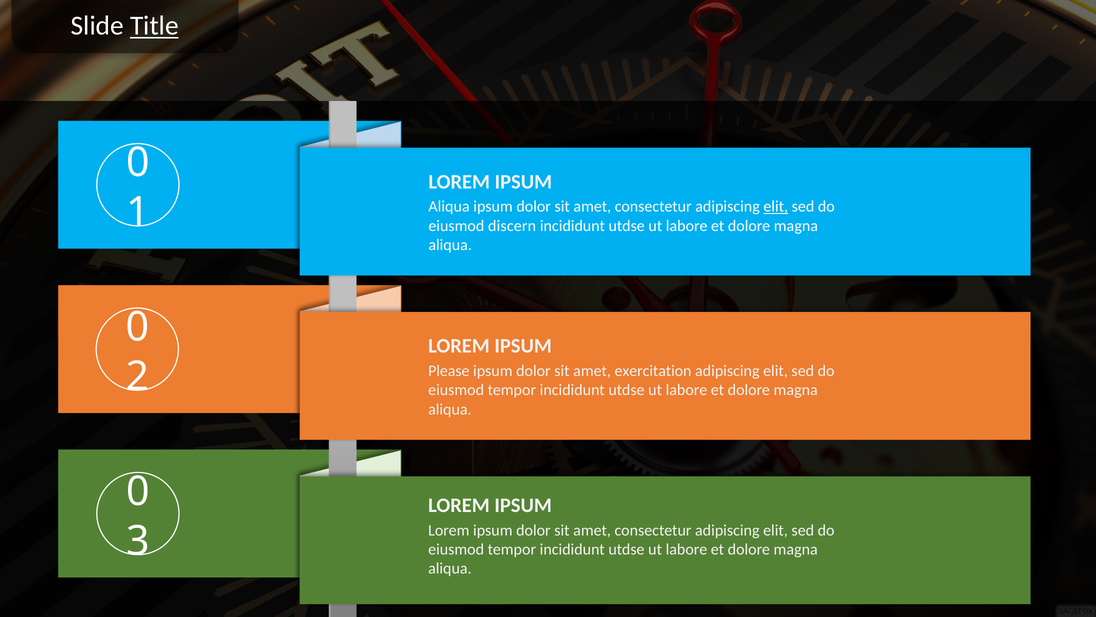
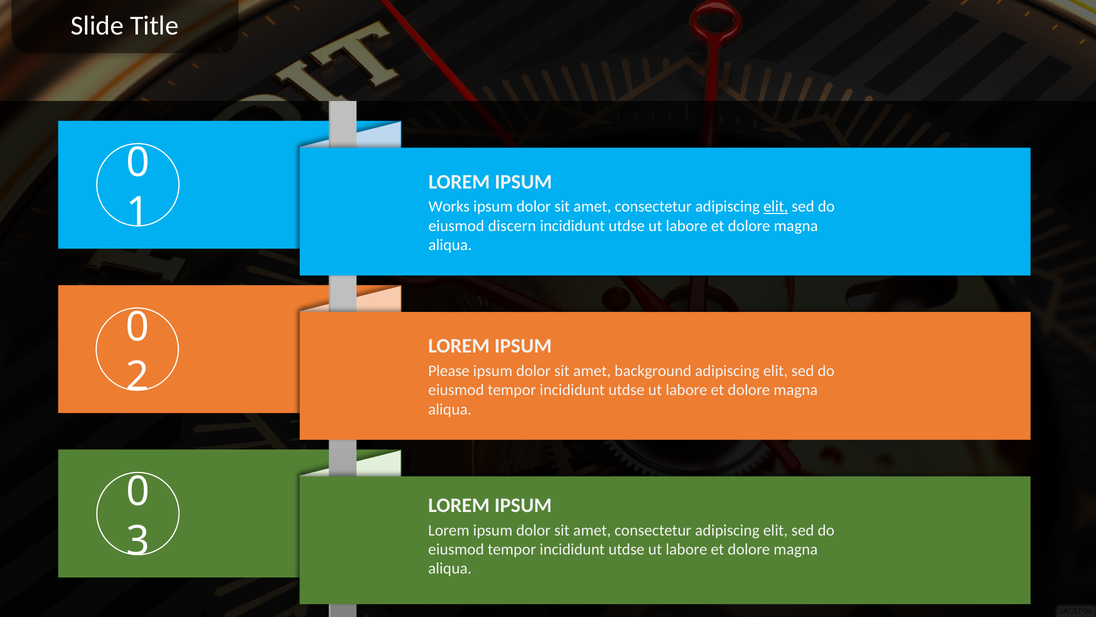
Title underline: present -> none (154, 26)
Aliqua: Aliqua -> Works (449, 206)
exercitation: exercitation -> background (653, 371)
